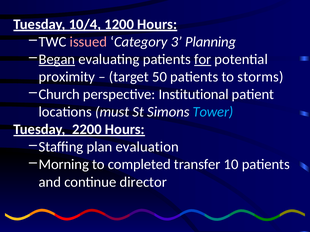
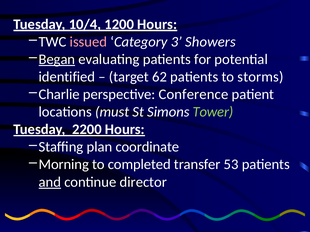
Planning: Planning -> Showers (211, 42)
for underline: present -> none (203, 59)
proximity: proximity -> identified (67, 77)
50: 50 -> 62 (160, 77)
Church: Church -> Charlie (59, 95)
Institutional: Institutional -> Conference (193, 95)
Tower colour: light blue -> light green (213, 112)
evaluation: evaluation -> coordinate (147, 147)
10: 10 -> 53 (231, 165)
and underline: none -> present (50, 182)
